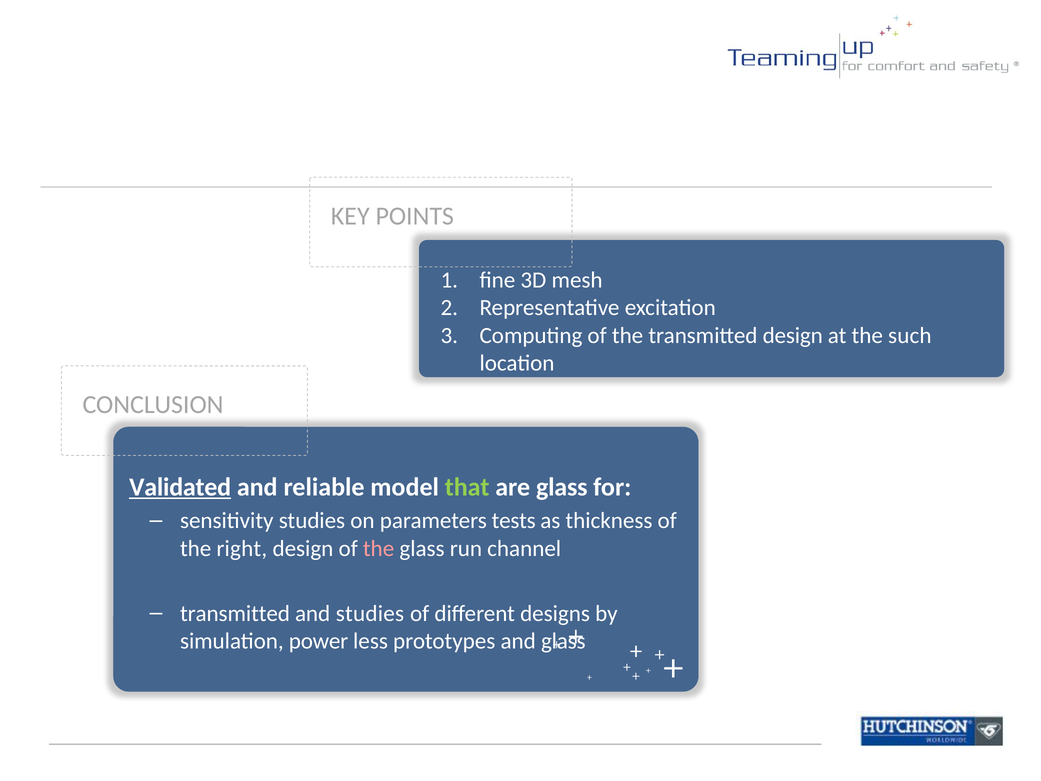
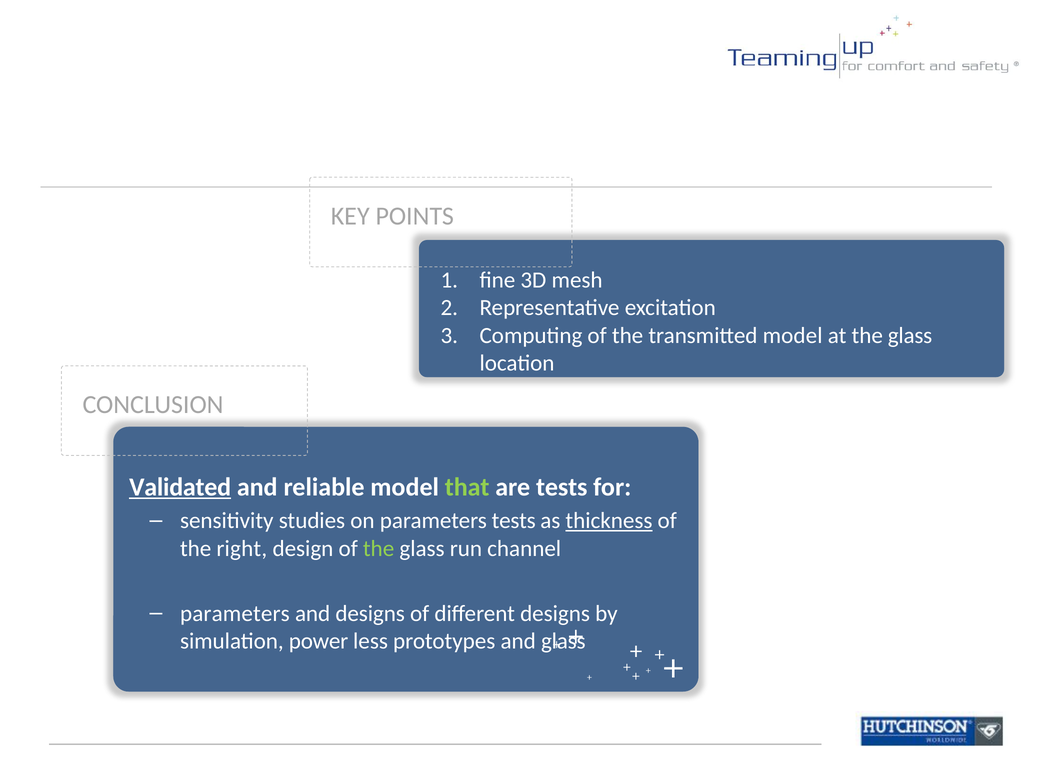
transmitted design: design -> model (793, 335)
at the such: such -> glass (910, 335)
are glass: glass -> tests (562, 487)
thickness underline: none -> present (609, 521)
the colour: pink -> light green (379, 548)
transmitted: transmitted -> parameters (235, 613)
and studies: studies -> designs (370, 613)
